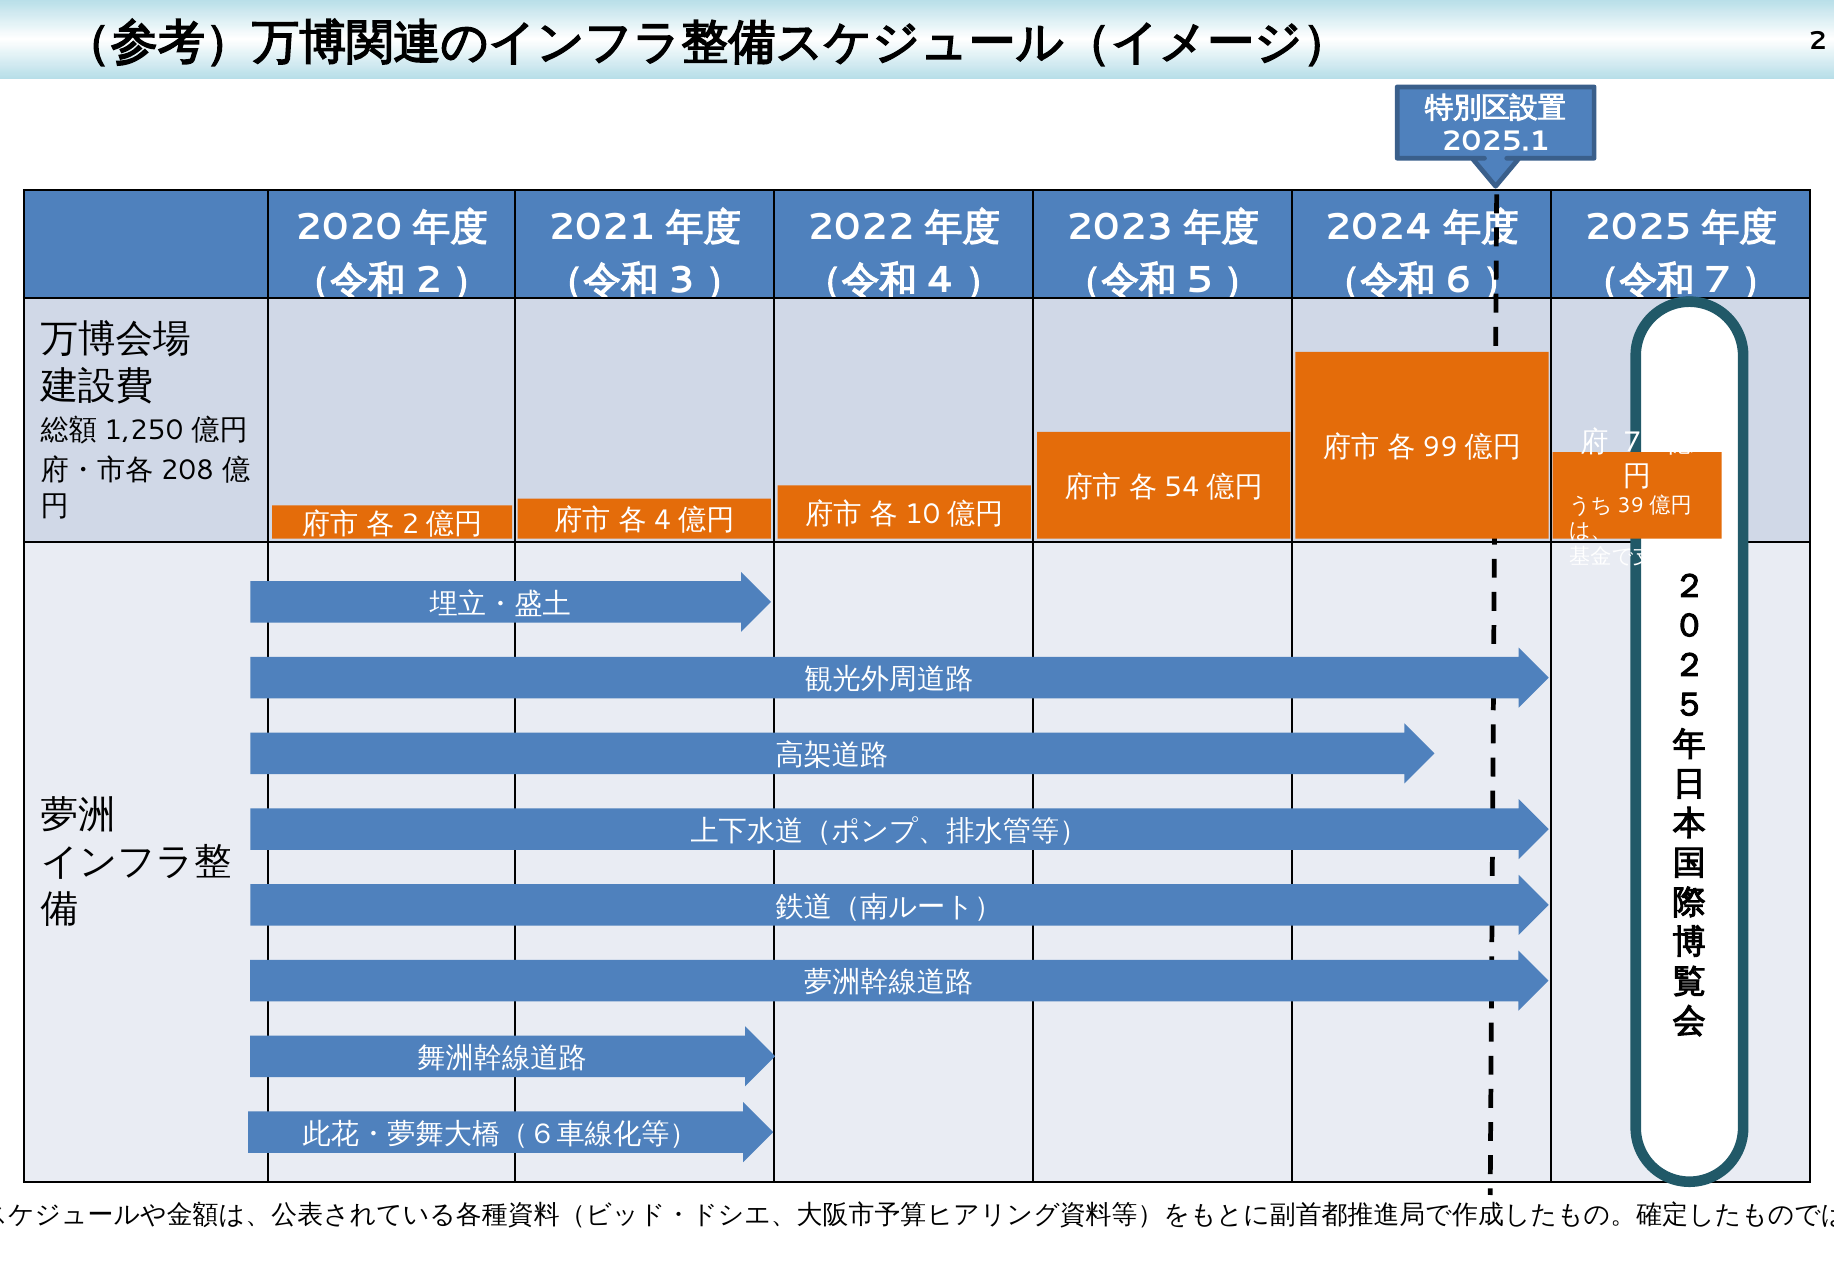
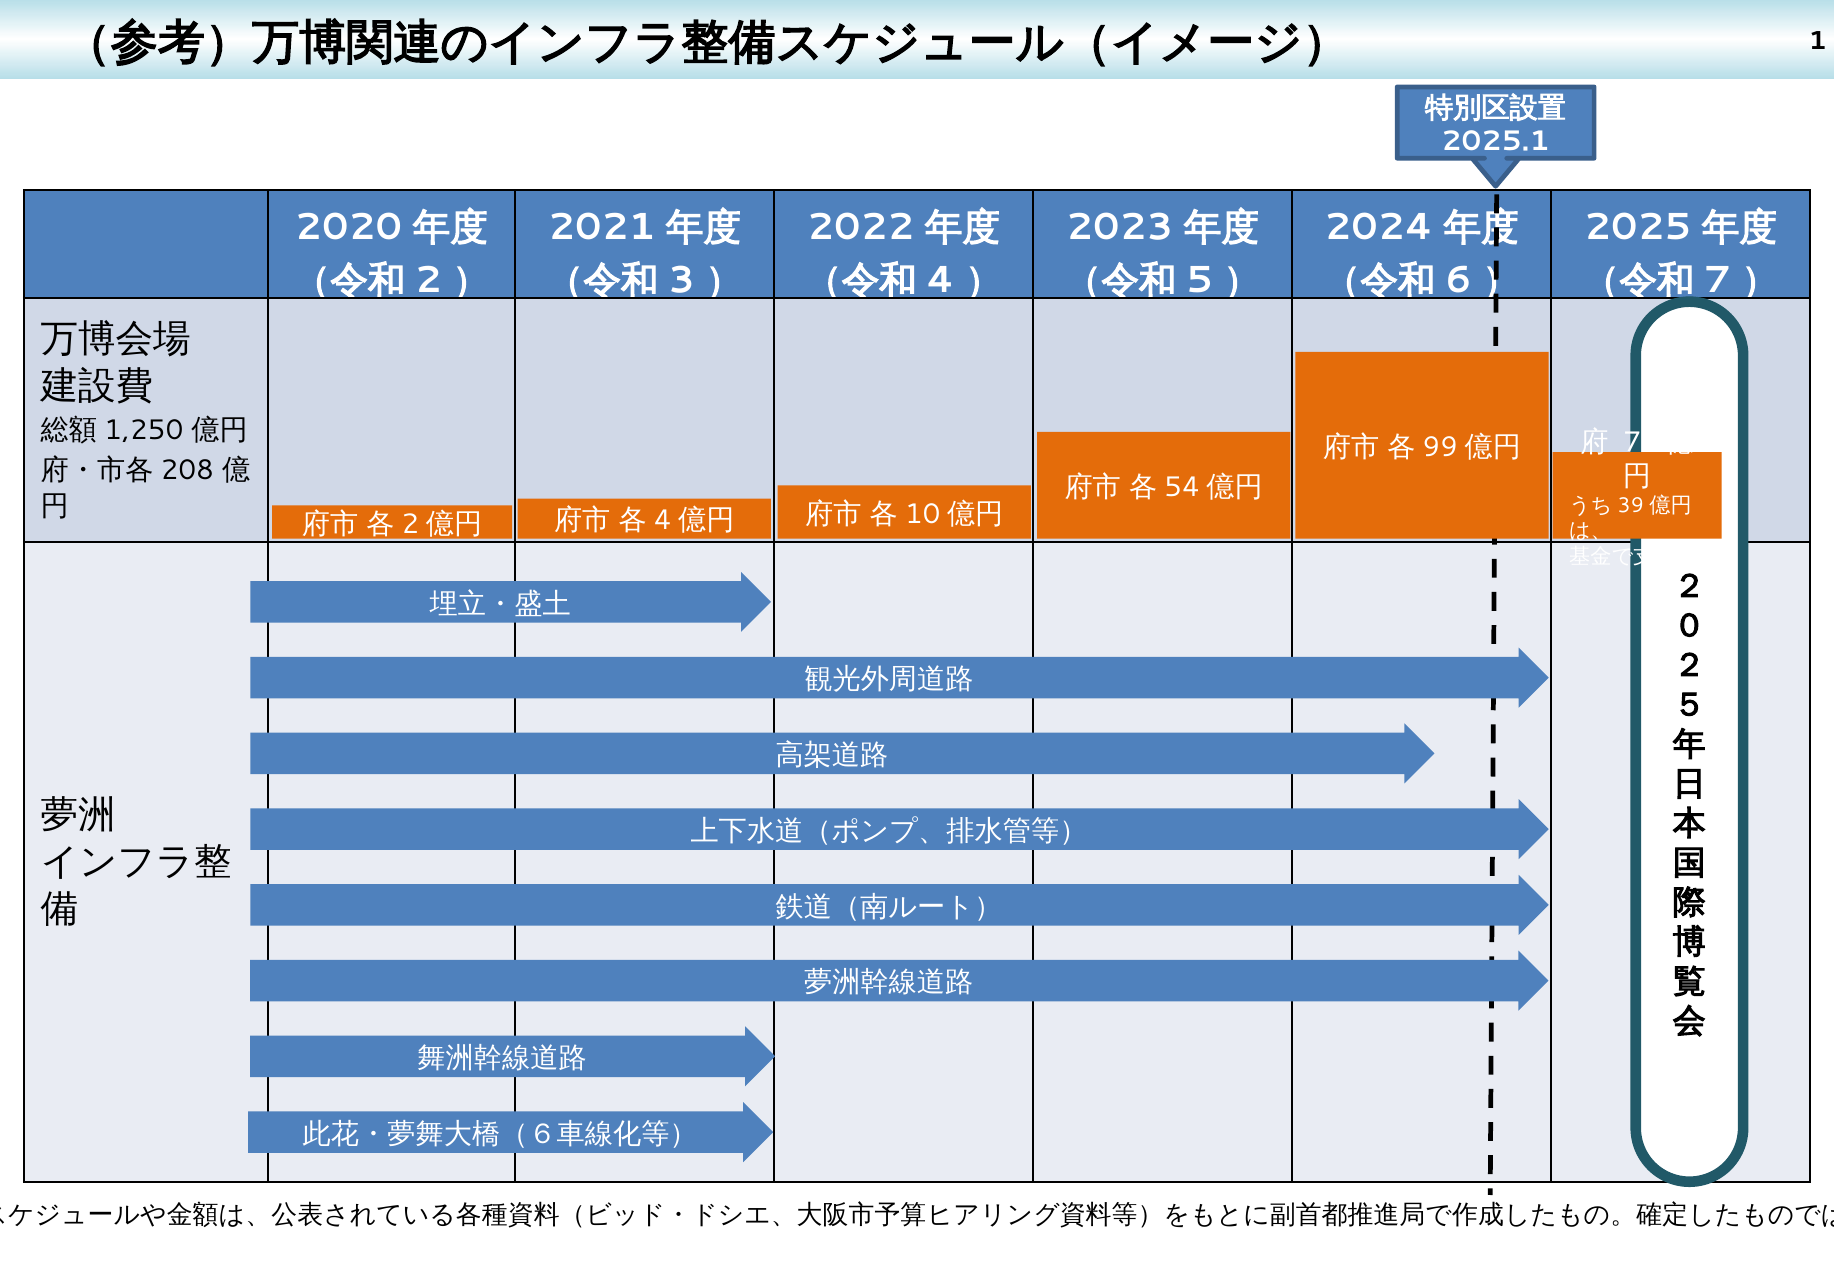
2: 2 -> 1 (1818, 40)
